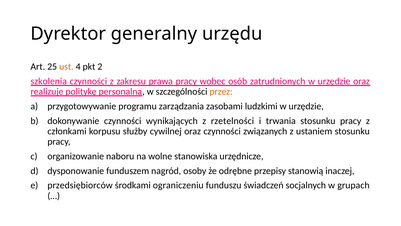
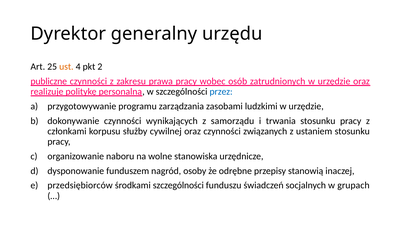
szkolenia: szkolenia -> publiczne (49, 81)
przez colour: orange -> blue (221, 92)
rzetelności: rzetelności -> samorządu (233, 121)
środkami ograniczeniu: ograniczeniu -> szczególności (178, 185)
